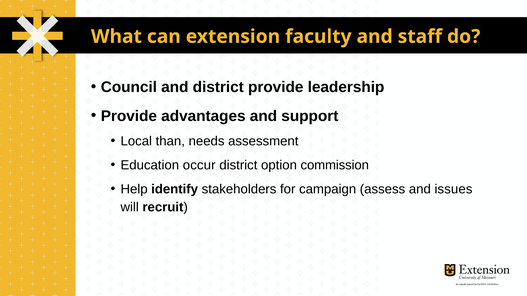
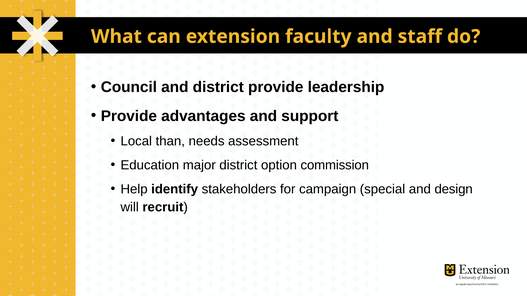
occur: occur -> major (199, 165)
assess: assess -> special (383, 189)
issues: issues -> design (454, 189)
